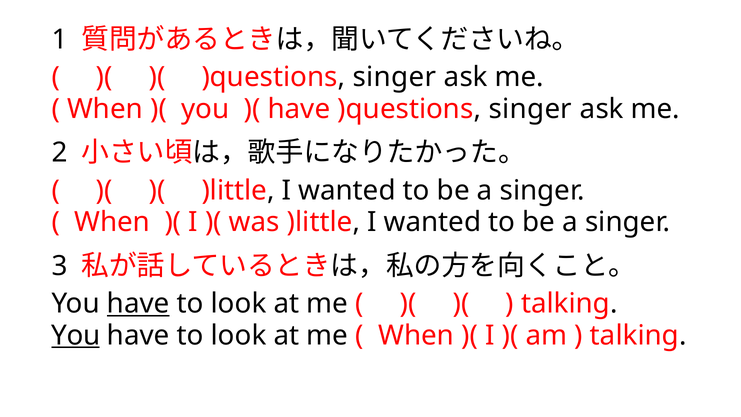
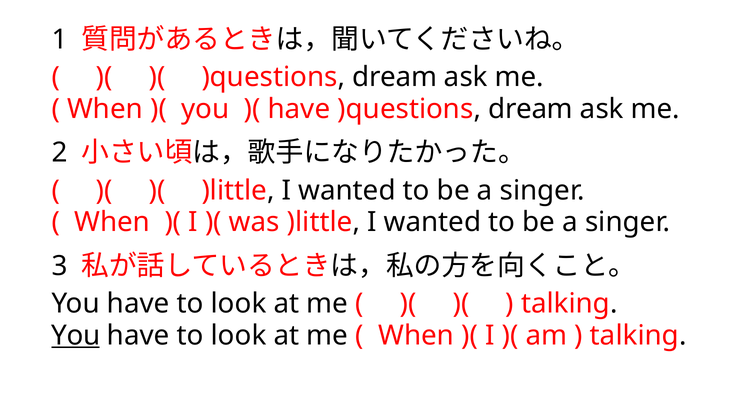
singer: singer -> dream (395, 77)
have )questions singer: singer -> dream (531, 109)
have underline: present -> none (138, 304)
